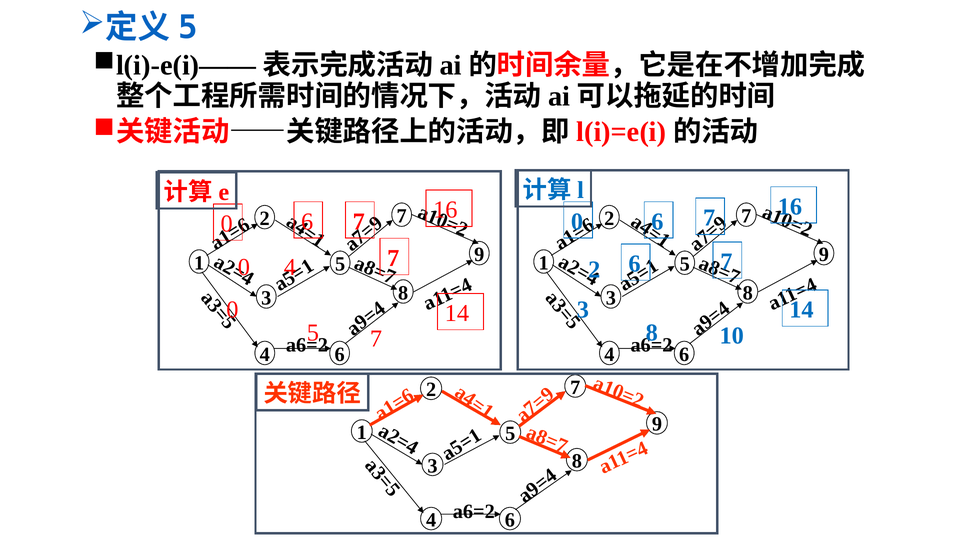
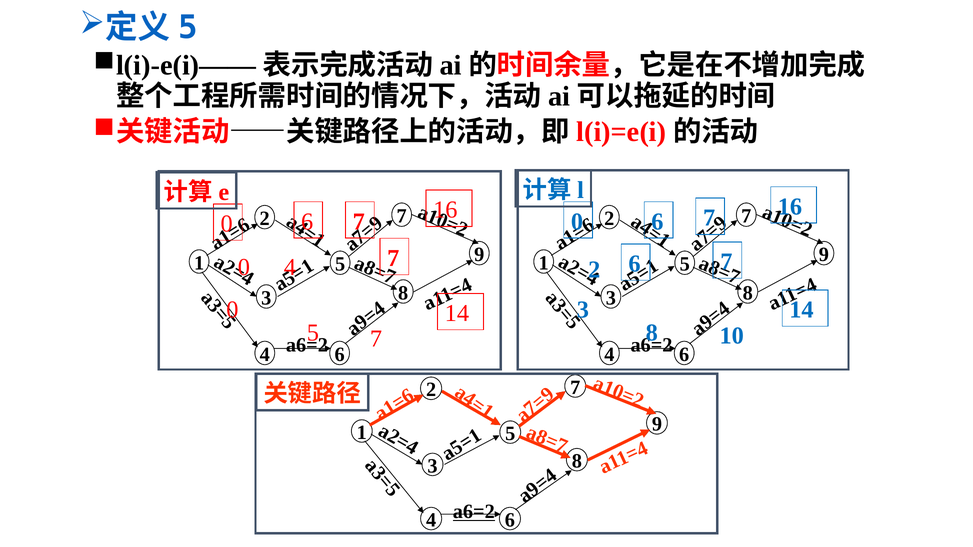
a6=2 underline: none -> present (474, 512)
